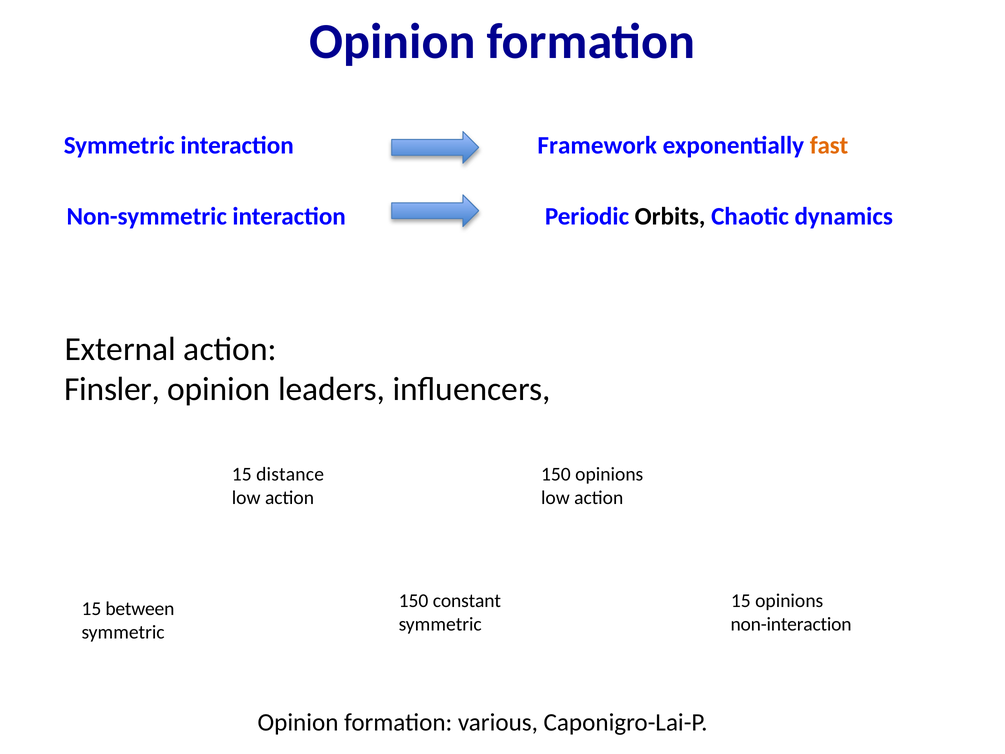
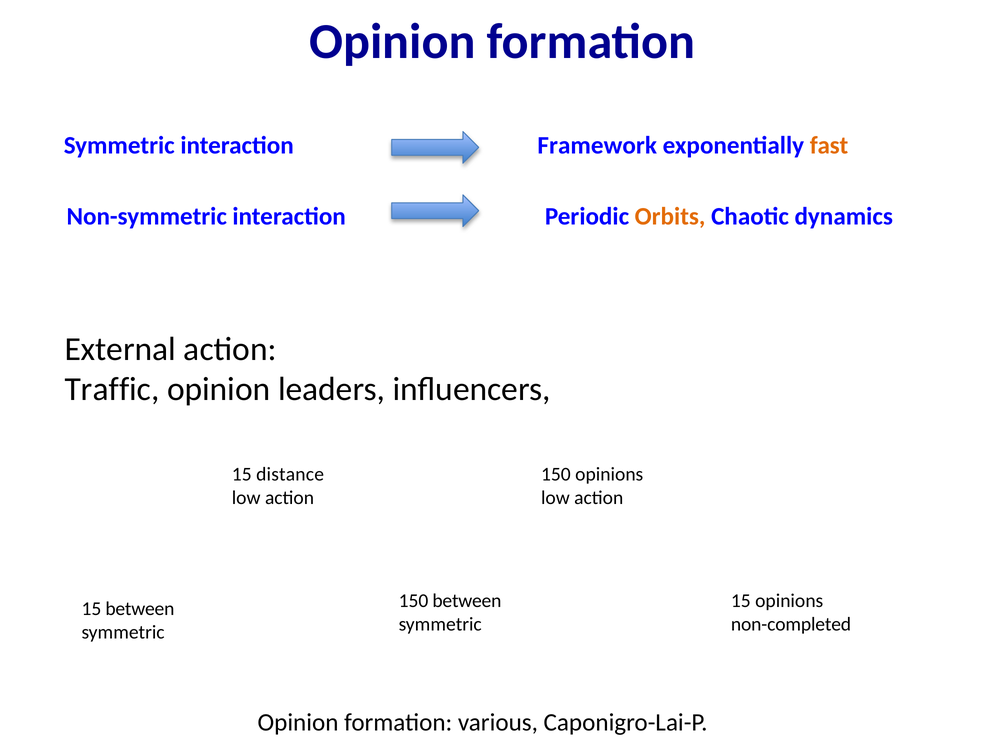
Orbits colour: black -> orange (670, 217)
Finsler: Finsler -> Traffic (112, 389)
150 constant: constant -> between (467, 601)
non-interaction: non-interaction -> non-completed (791, 624)
